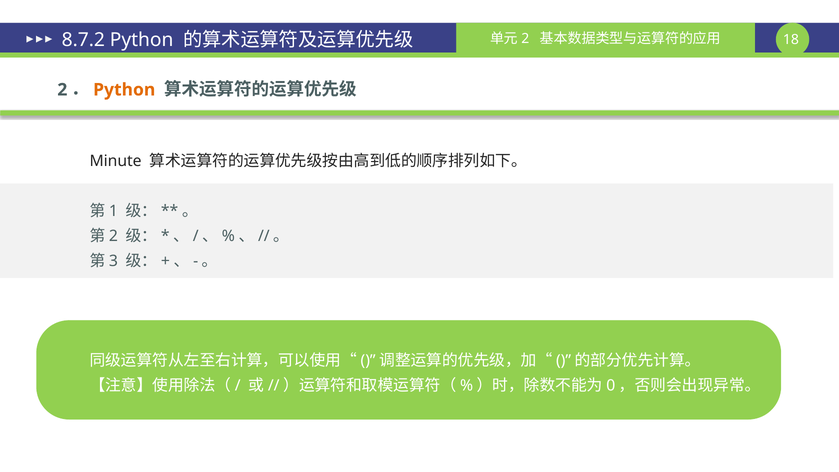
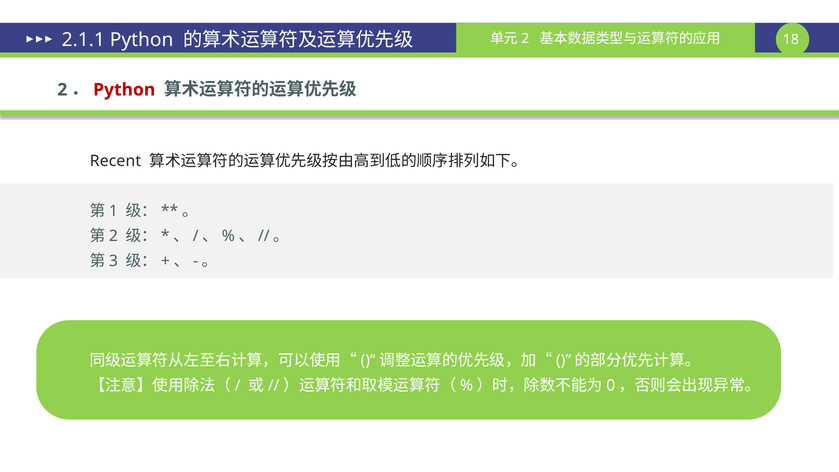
8.7.2: 8.7.2 -> 2.1.1 (83, 40)
Python colour: orange -> red (124, 90)
Minute: Minute -> Recent (115, 161)
